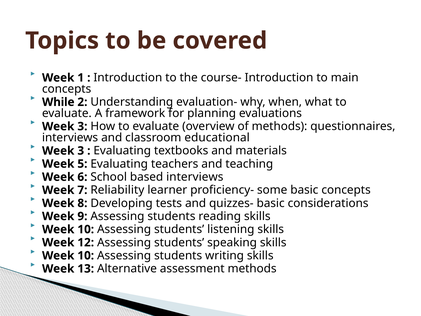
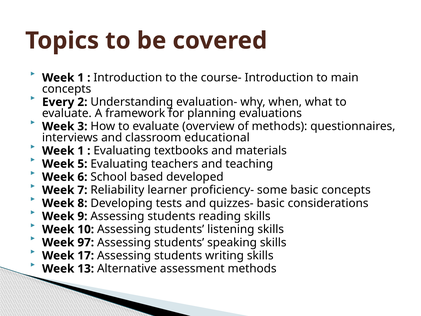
While: While -> Every (58, 102)
3: 3 -> 1 (81, 151)
based interviews: interviews -> developed (195, 177)
12: 12 -> 97 (86, 242)
10: 10 -> 17 (86, 255)
